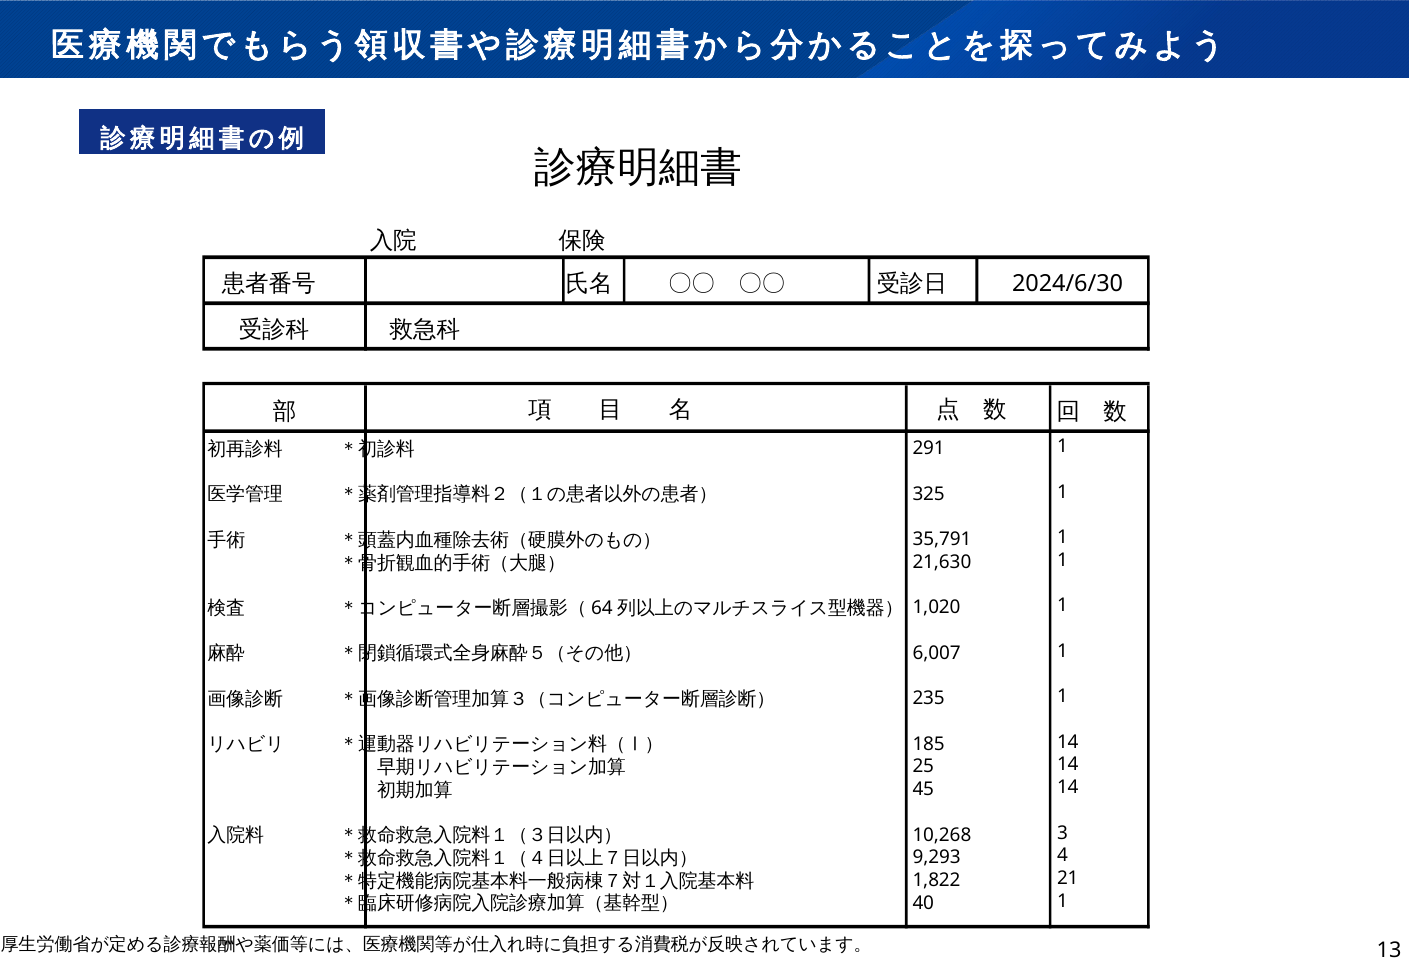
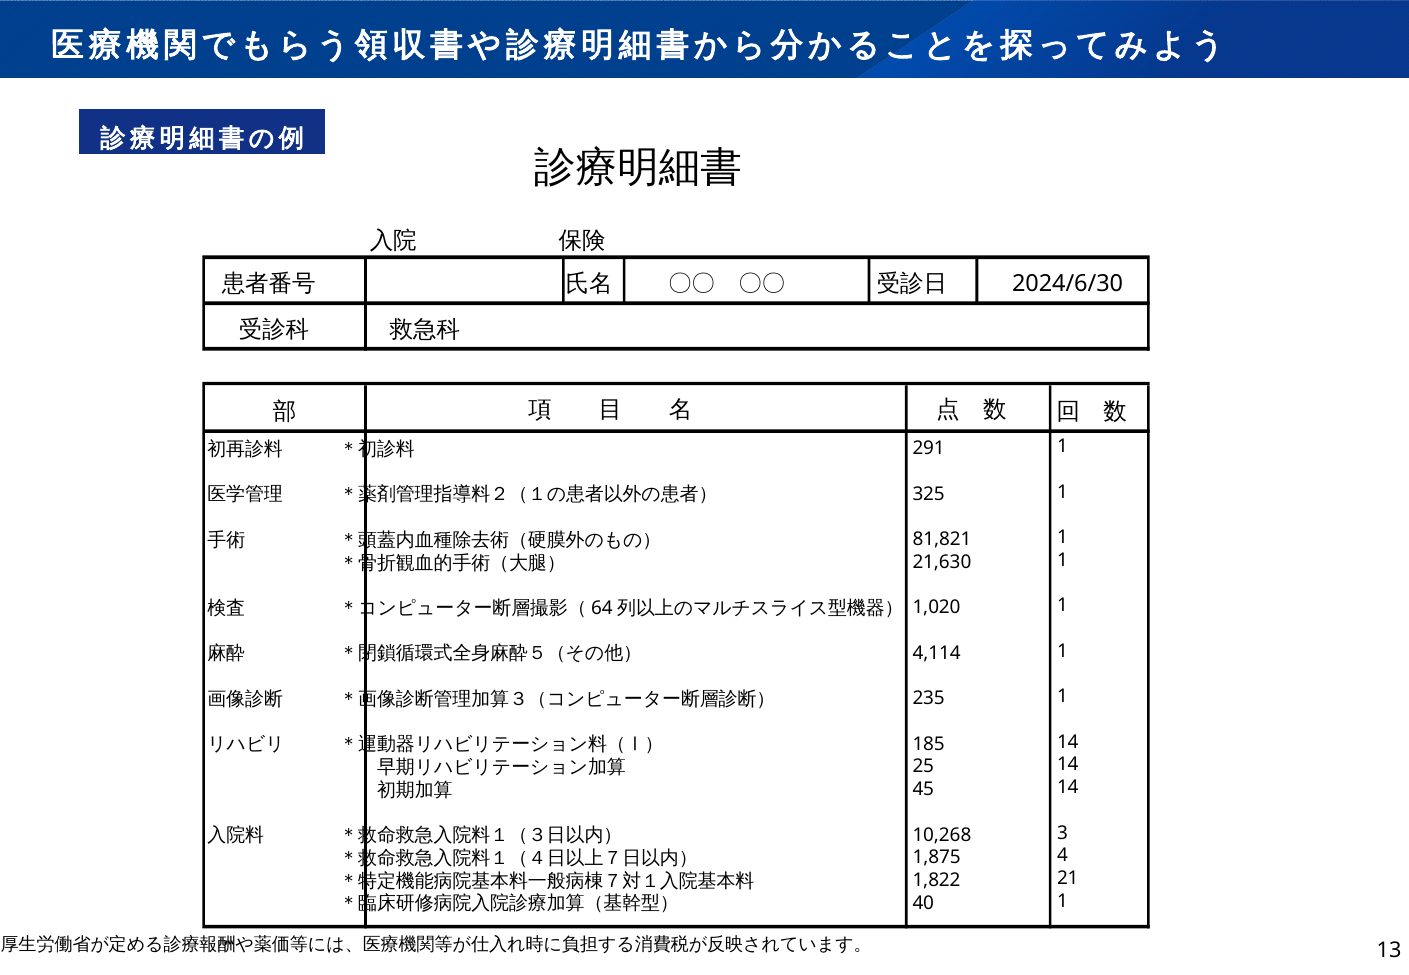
35,791: 35,791 -> 81,821 (942, 540)
6,007: 6,007 -> 4,114 (937, 653)
9,293: 9,293 -> 1,875 (937, 858)
